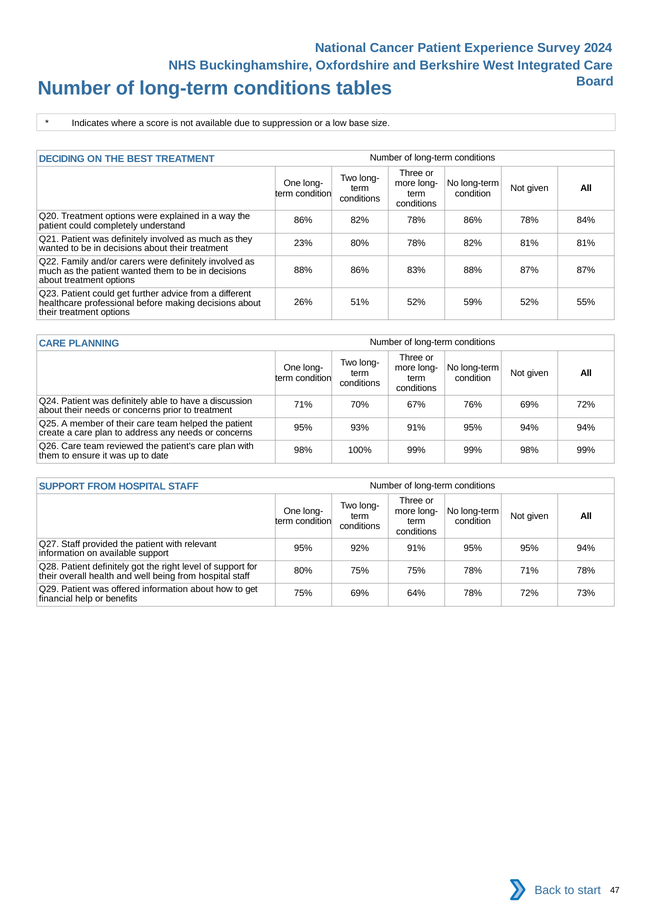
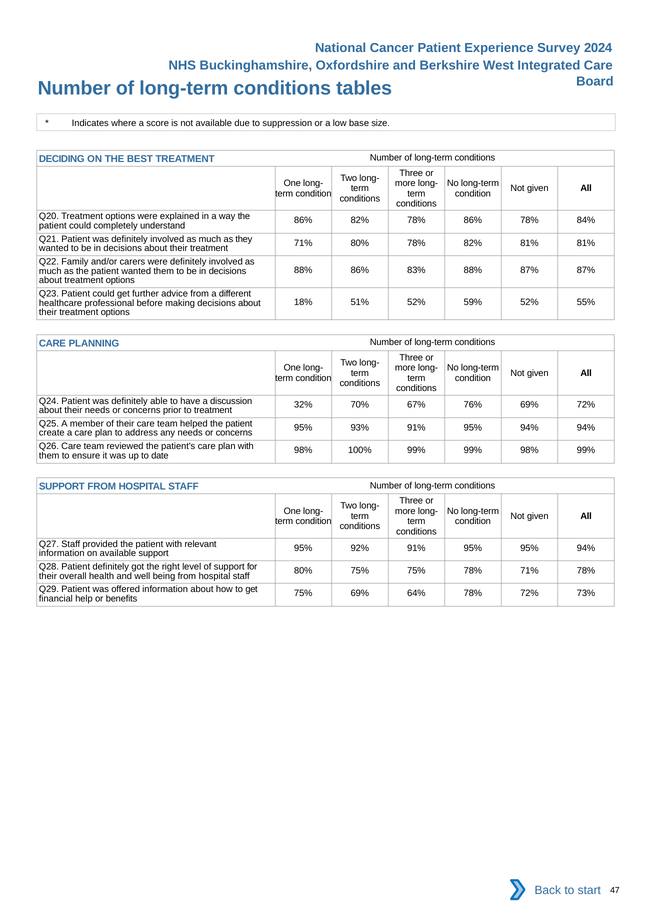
23%: 23% -> 71% (303, 243)
26%: 26% -> 18% (303, 302)
71%: 71% -> 32% (303, 405)
